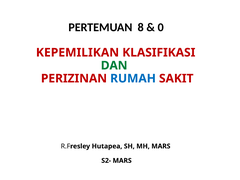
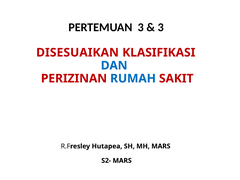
PERTEMUAN 8: 8 -> 3 (141, 27)
0: 0 -> 3 (161, 27)
KEPEMILIKAN: KEPEMILIKAN -> DISESUAIKAN (77, 53)
DAN colour: green -> blue (114, 66)
